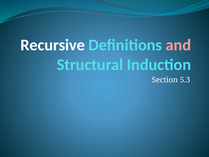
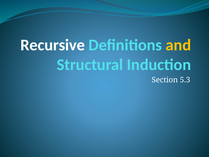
and colour: pink -> yellow (178, 45)
